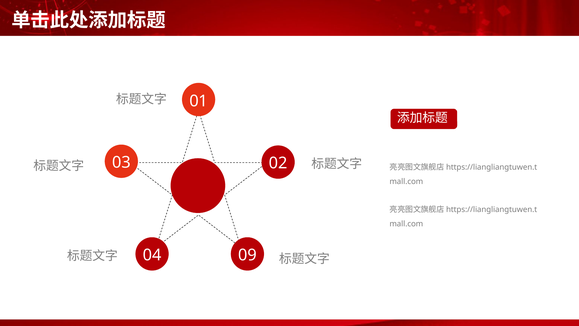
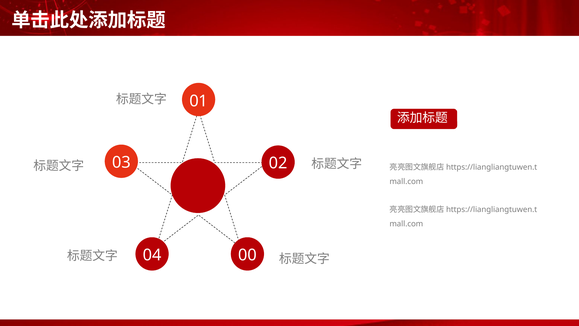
09: 09 -> 00 (247, 255)
